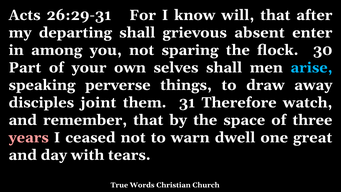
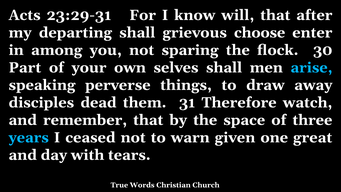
26:29-31: 26:29-31 -> 23:29-31 (79, 15)
absent: absent -> choose (260, 33)
joint: joint -> dead (98, 102)
years colour: pink -> light blue (29, 137)
dwell: dwell -> given (235, 137)
